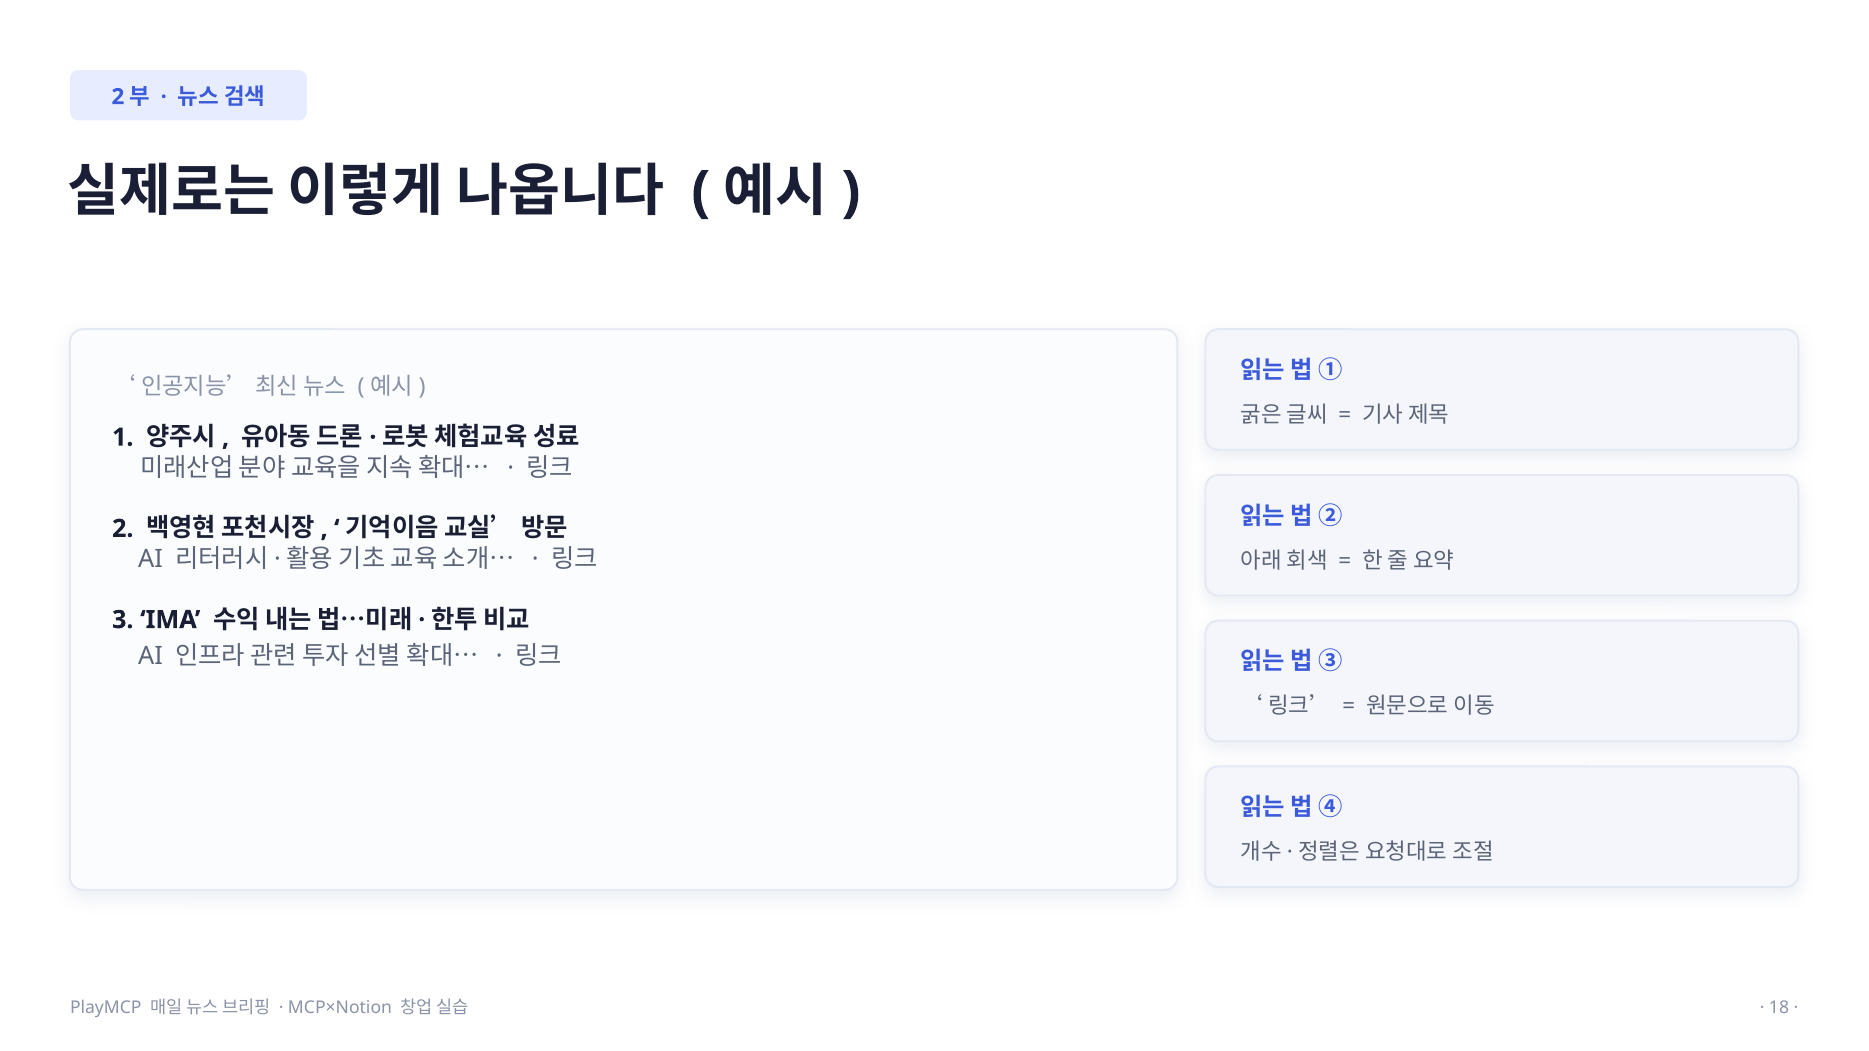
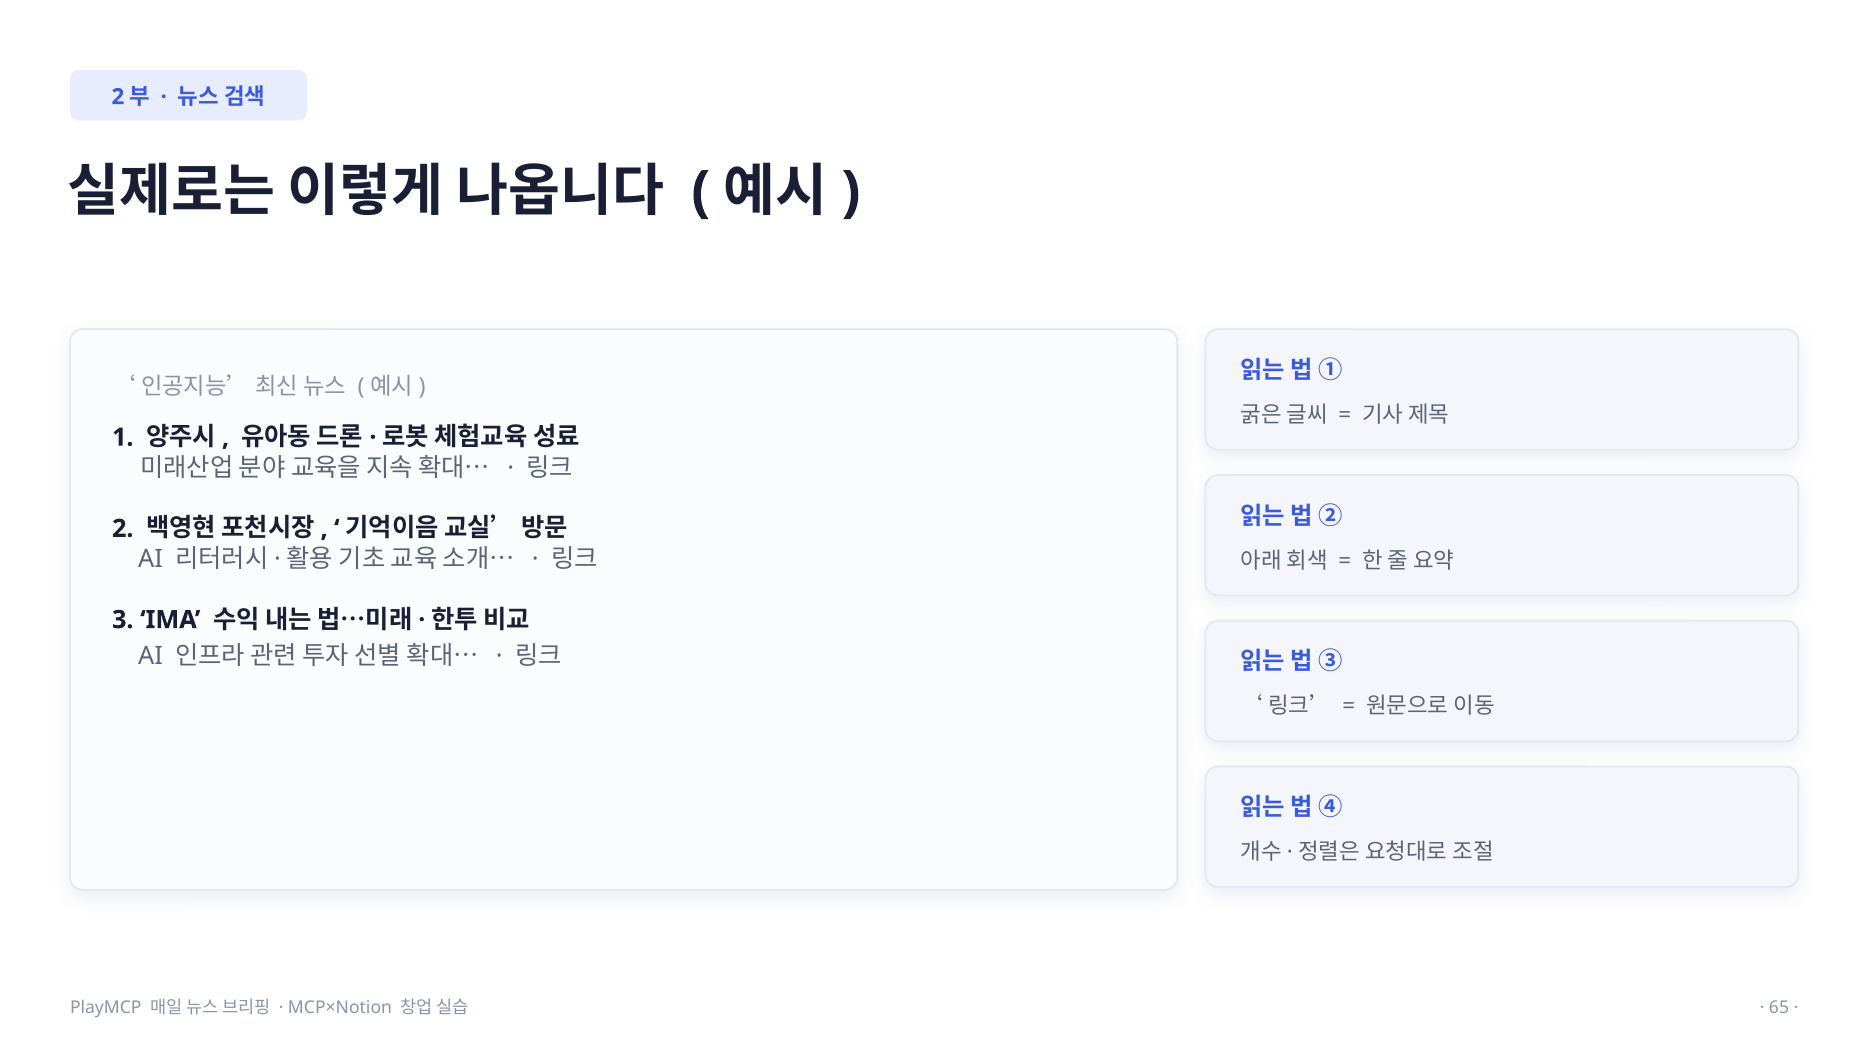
18: 18 -> 65 (1779, 1008)
